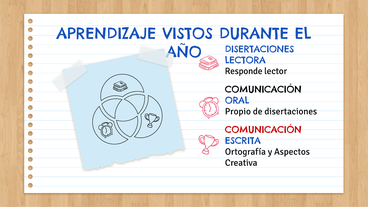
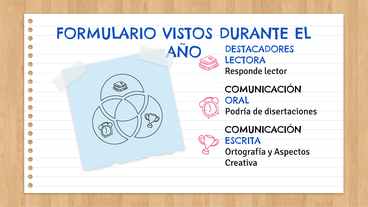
APRENDIZAJE: APRENDIZAJE -> FORMULARIO (107, 34)
DISERTACIONES: DISERTACIONES -> DESTACADORES (260, 49)
Propio: Propio -> Podría (238, 111)
COMUNICACIÓN colour: red -> black (263, 130)
